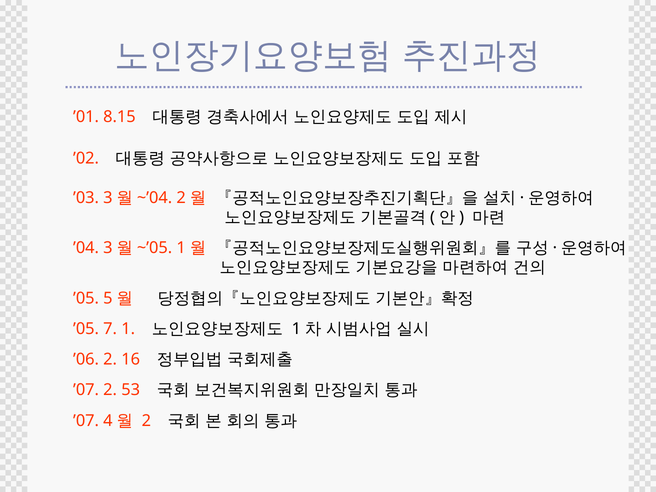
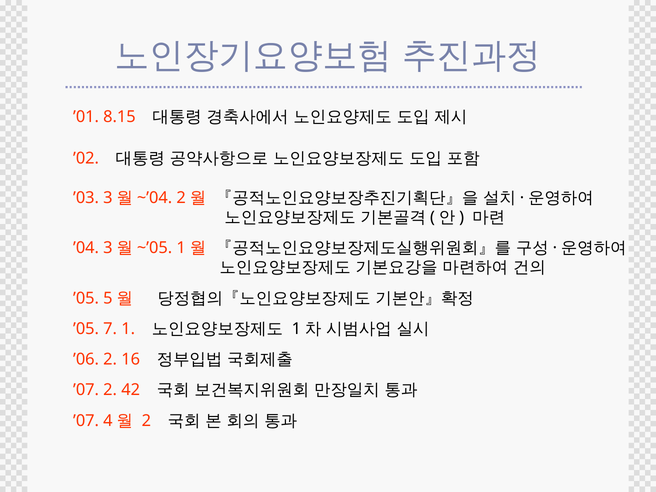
53: 53 -> 42 (131, 390)
